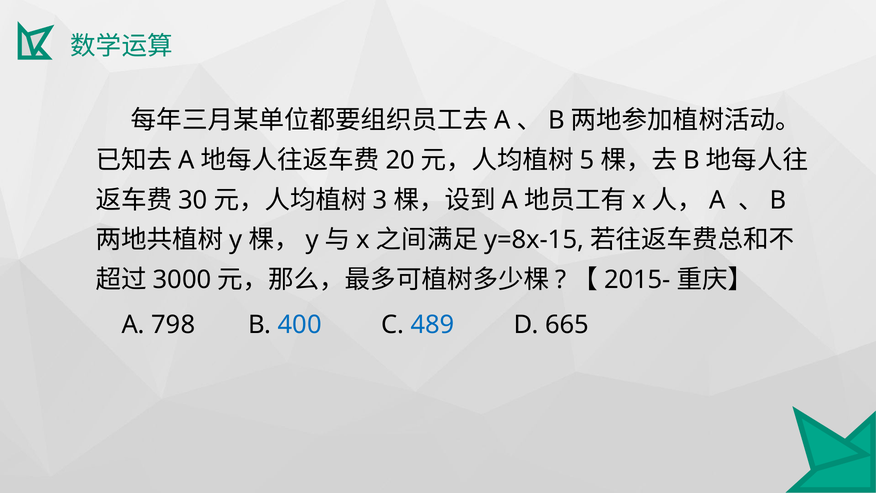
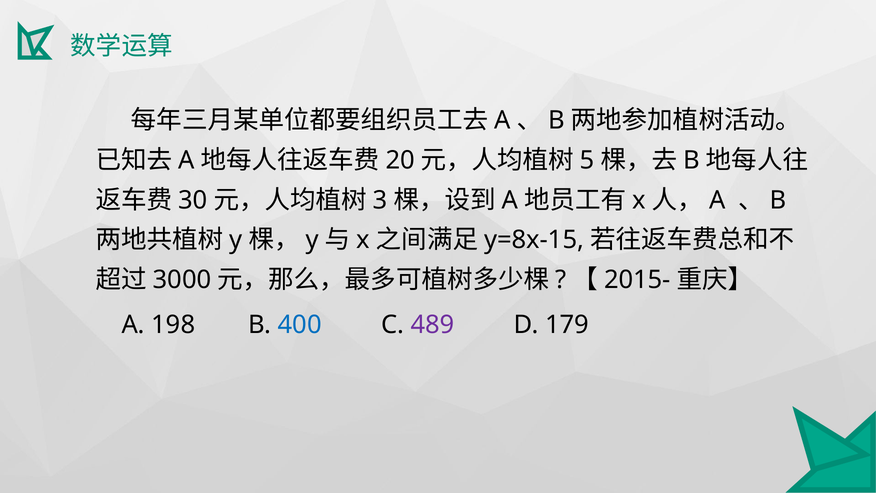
798: 798 -> 198 (173, 325)
489 colour: blue -> purple (433, 325)
665: 665 -> 179 (567, 325)
